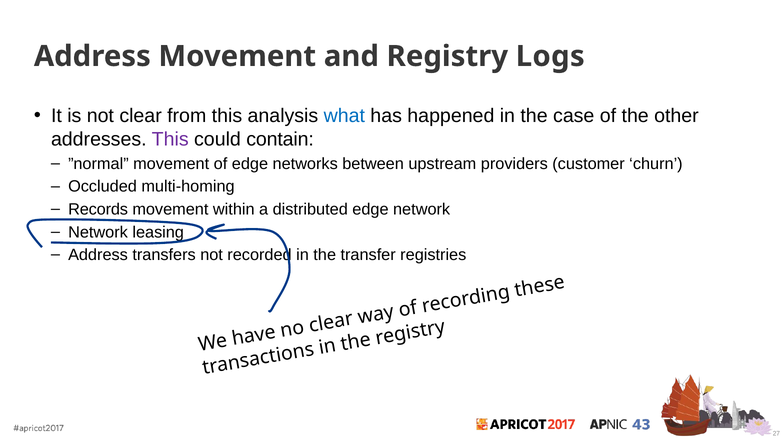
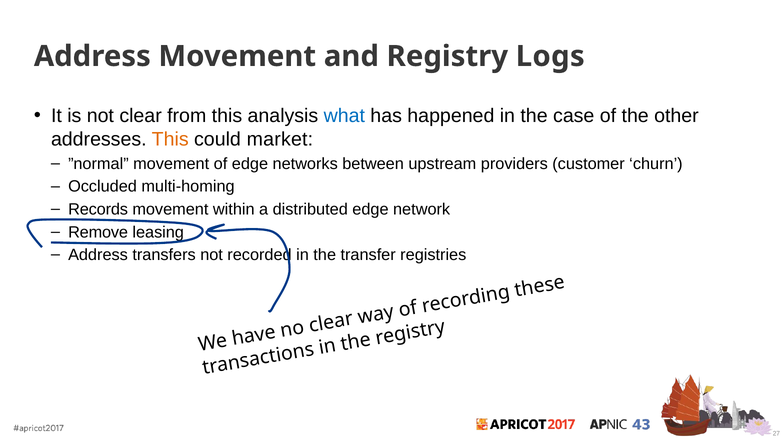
This colour: purple -> orange (170, 139)
contain: contain -> market (280, 139)
Network: Network -> Remove (98, 232)
